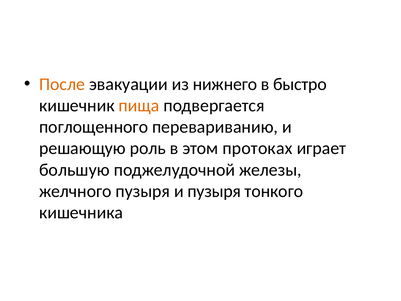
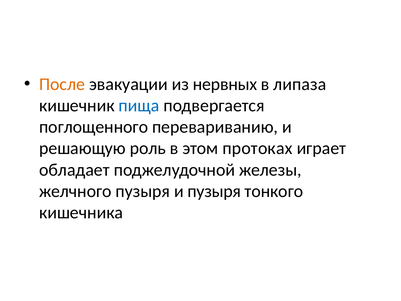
нижнего: нижнего -> нервных (225, 84)
быстро: быстро -> липаза (300, 84)
пища colour: orange -> blue (139, 106)
большую: большую -> обладает (74, 170)
